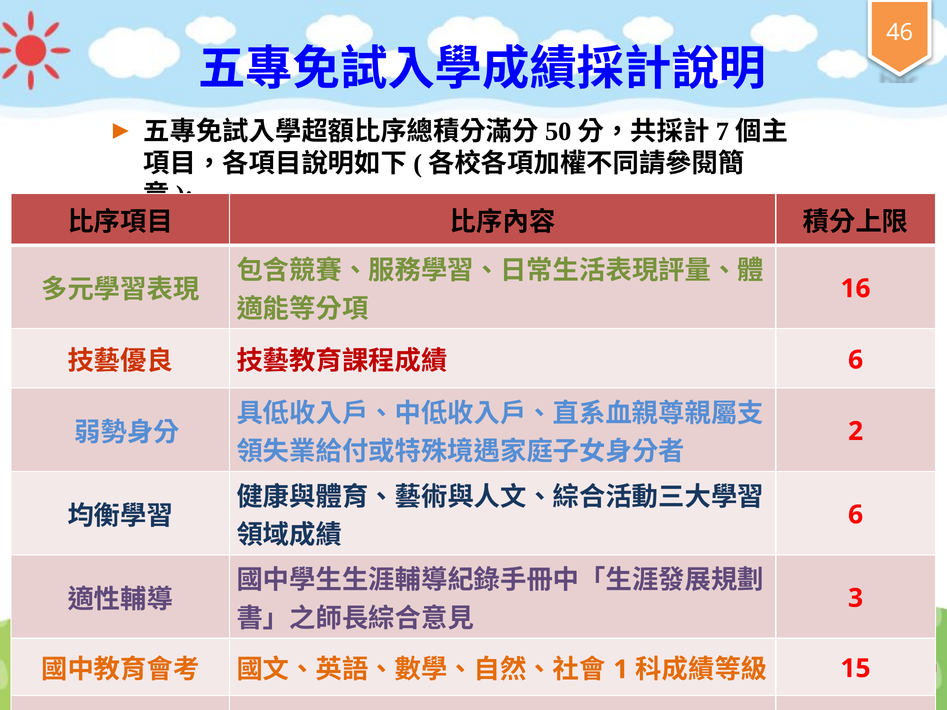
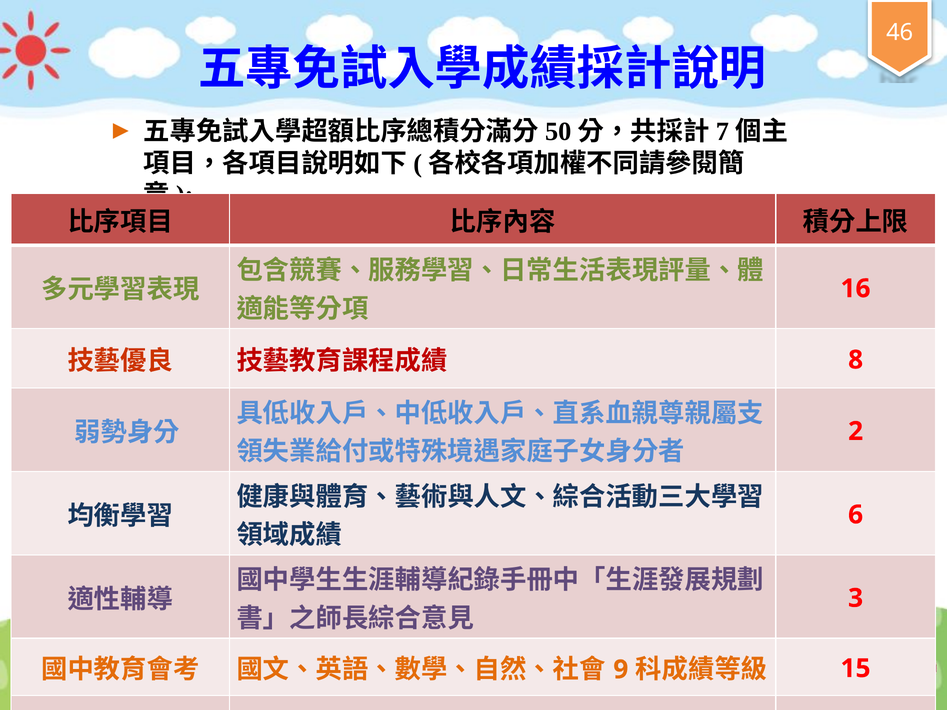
6: 6 -> 8 (856, 360)
1: 1 -> 9 (621, 670)
